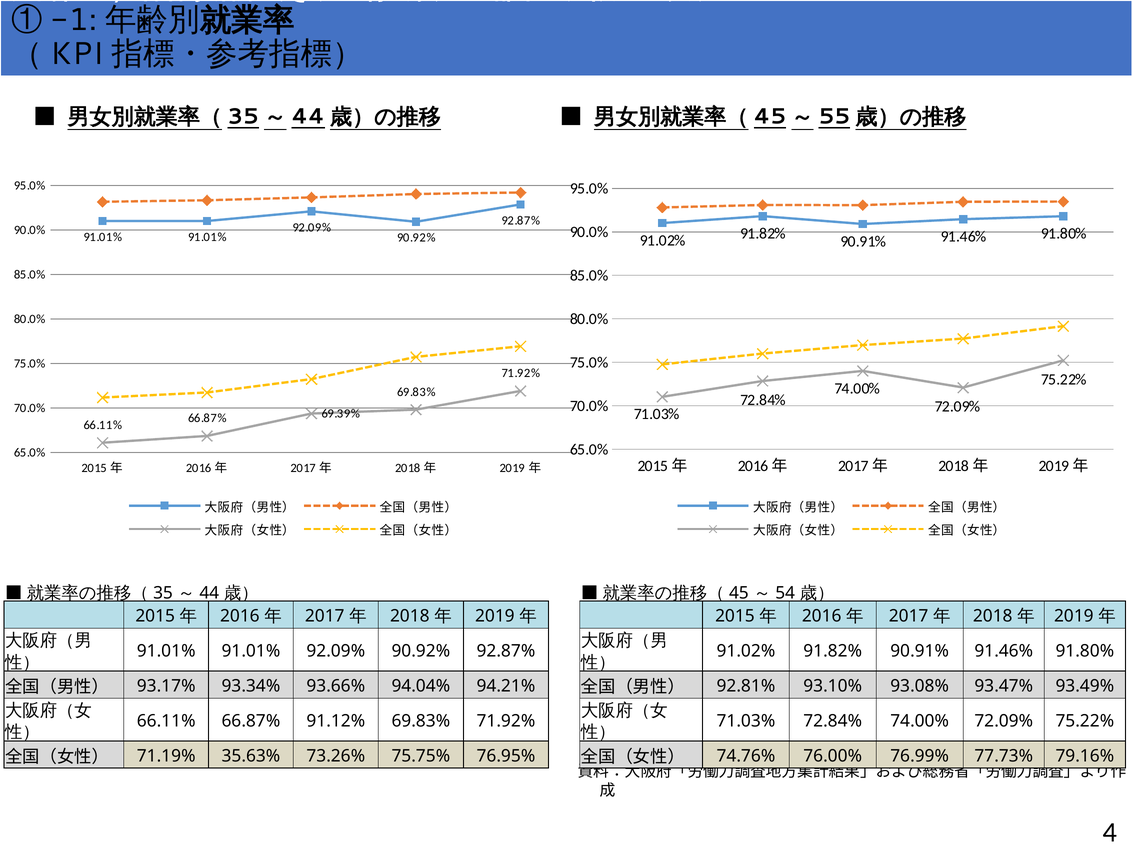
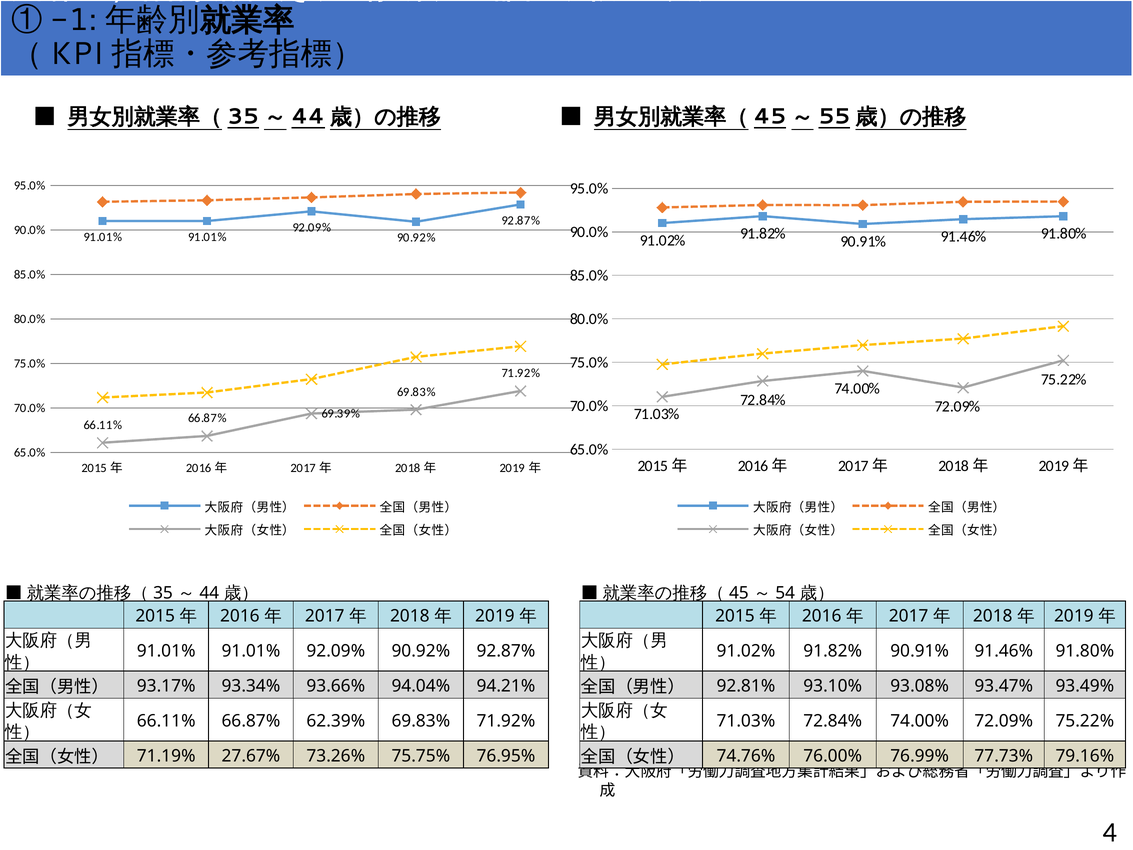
91.12%: 91.12% -> 62.39% (336, 721)
35.63%: 35.63% -> 27.67% (251, 756)
